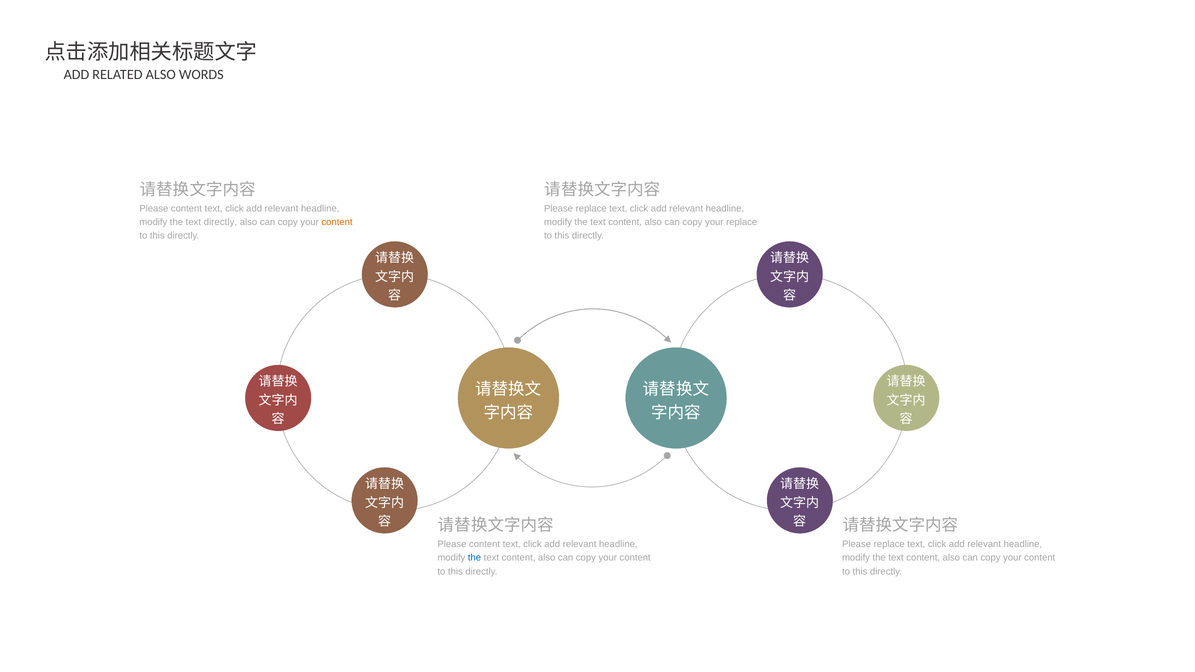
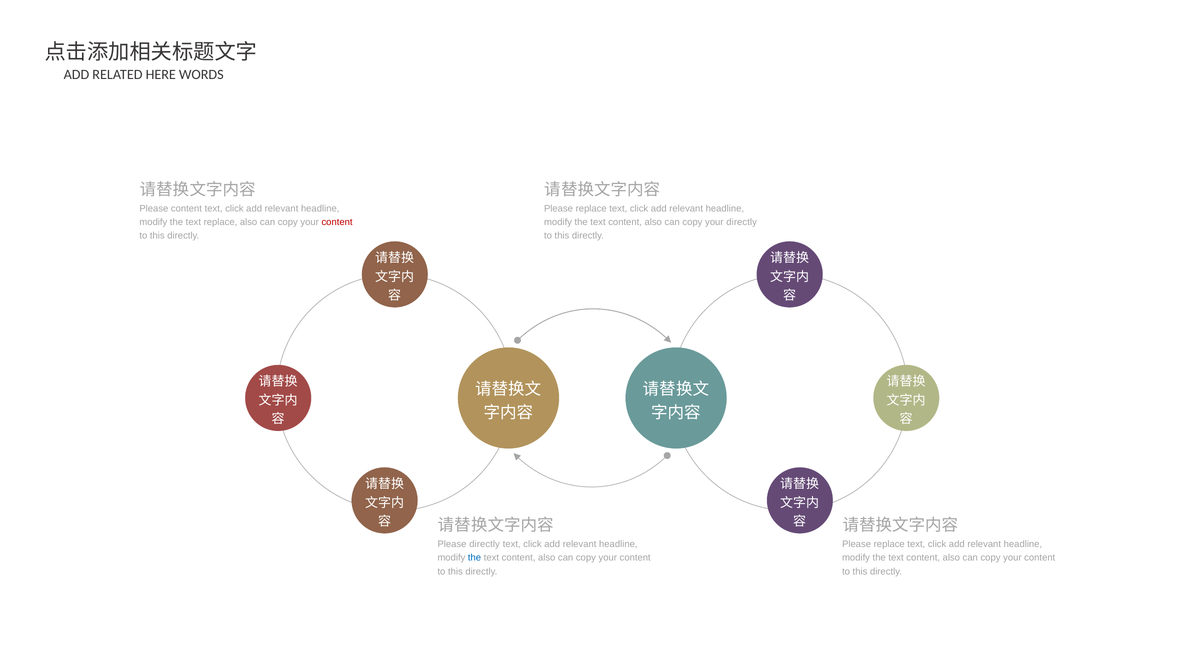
RELATED ALSO: ALSO -> HERE (161, 75)
text directly: directly -> replace (220, 222)
content colour: orange -> red (337, 222)
your replace: replace -> directly (742, 222)
content: content -> directly (485, 544)
